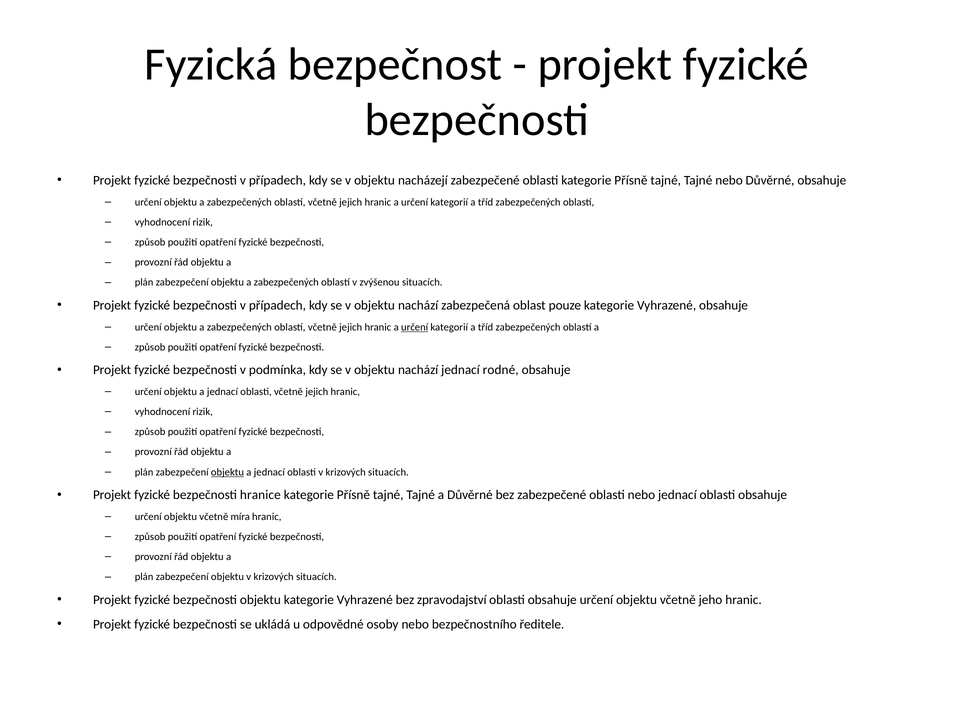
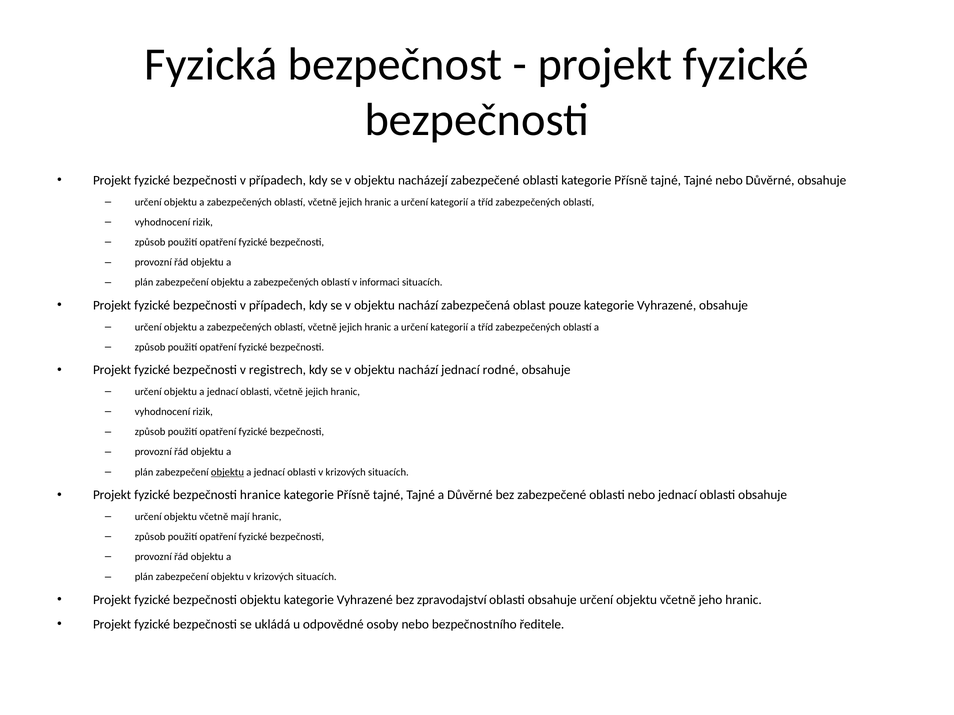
zvýšenou: zvýšenou -> informaci (380, 283)
určení underline: present -> none (415, 327)
podmínka: podmínka -> registrech (277, 370)
míra: míra -> mají (240, 517)
